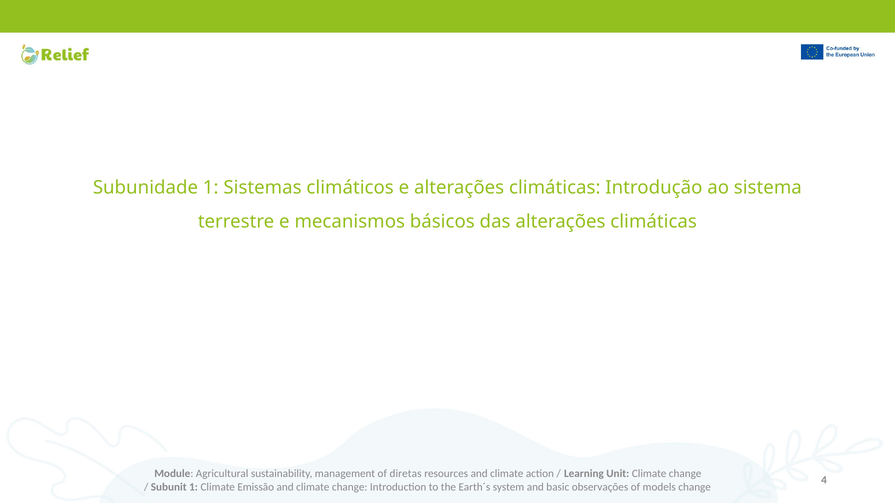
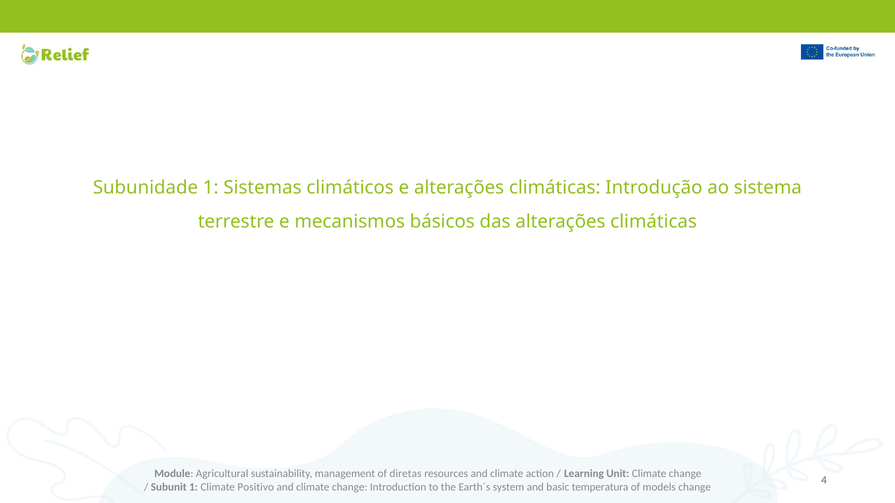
Emissão: Emissão -> Positivo (256, 487)
observações: observações -> temperatura (600, 487)
